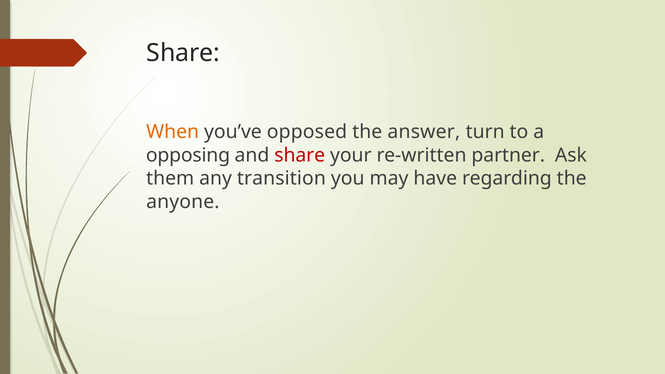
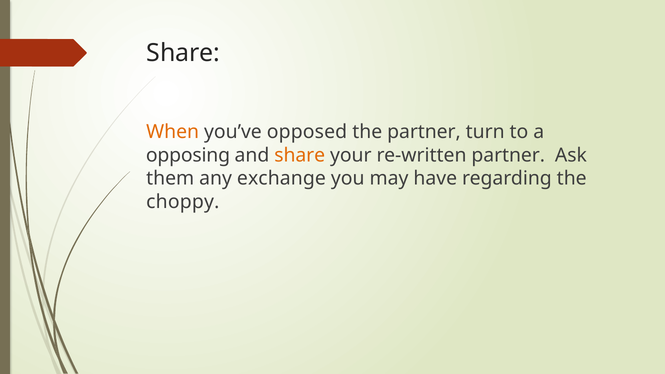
the answer: answer -> partner (424, 132)
share colour: red -> orange (300, 155)
transition: transition -> exchange (281, 178)
anyone: anyone -> choppy (183, 202)
